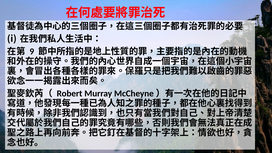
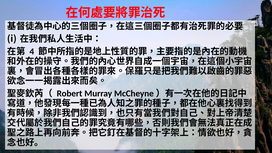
9: 9 -> 4 (32, 52)
